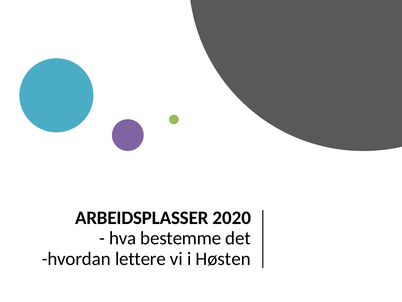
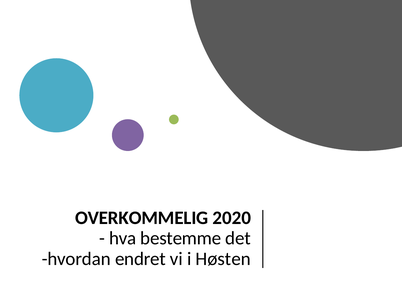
ARBEIDSPLASSER: ARBEIDSPLASSER -> OVERKOMMELIG (142, 218)
lettere: lettere -> endret (140, 258)
